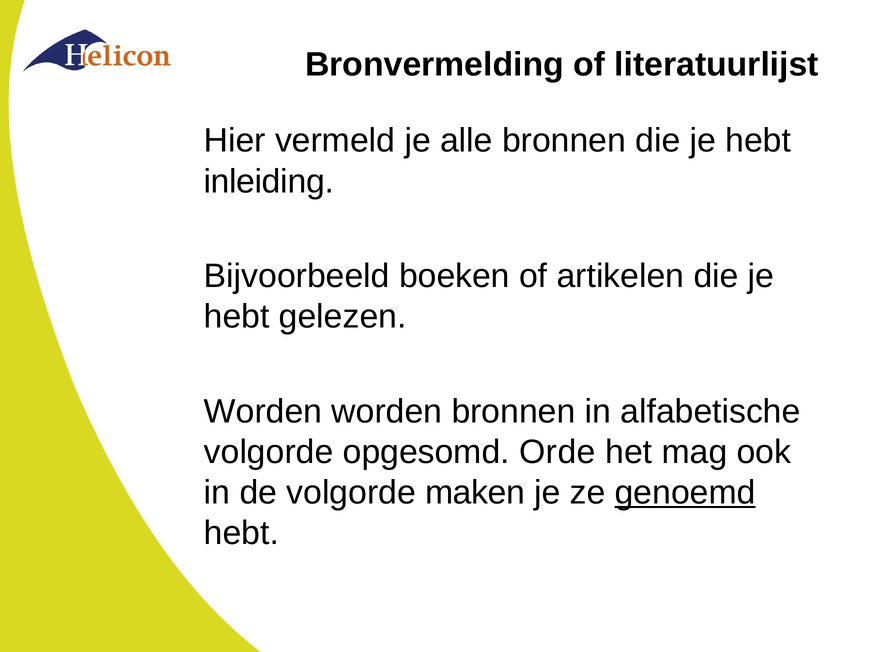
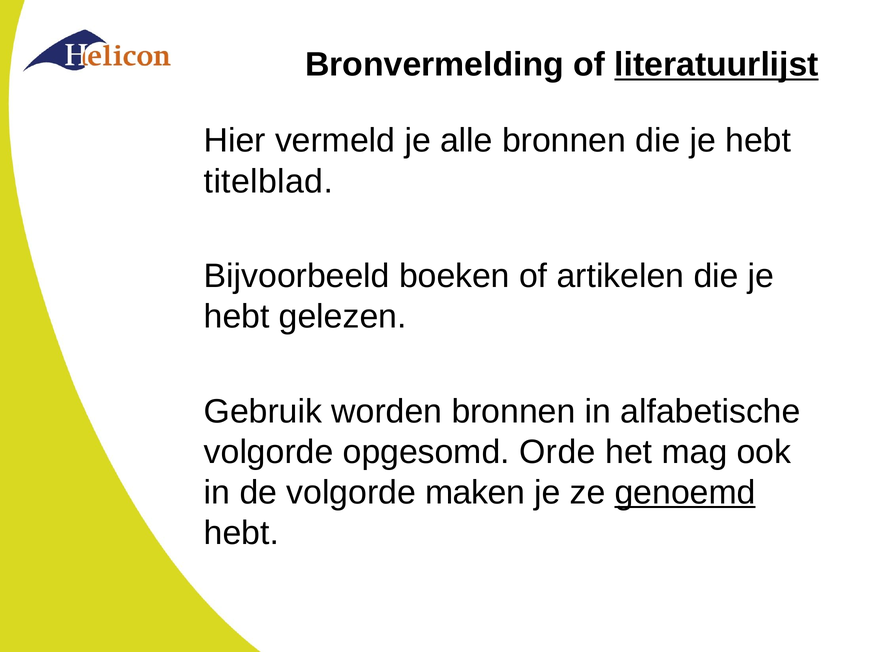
literatuurlijst underline: none -> present (717, 65)
inleiding: inleiding -> titelblad (268, 182)
Worden: Worden -> Gebruik (263, 412)
